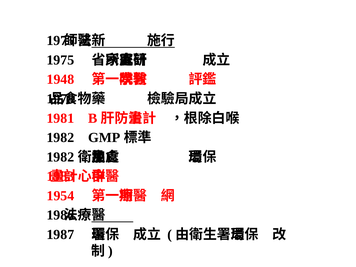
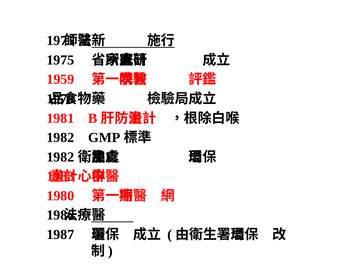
1948: 1948 -> 1959 (60, 79)
1954: 1954 -> 1980 (60, 196)
